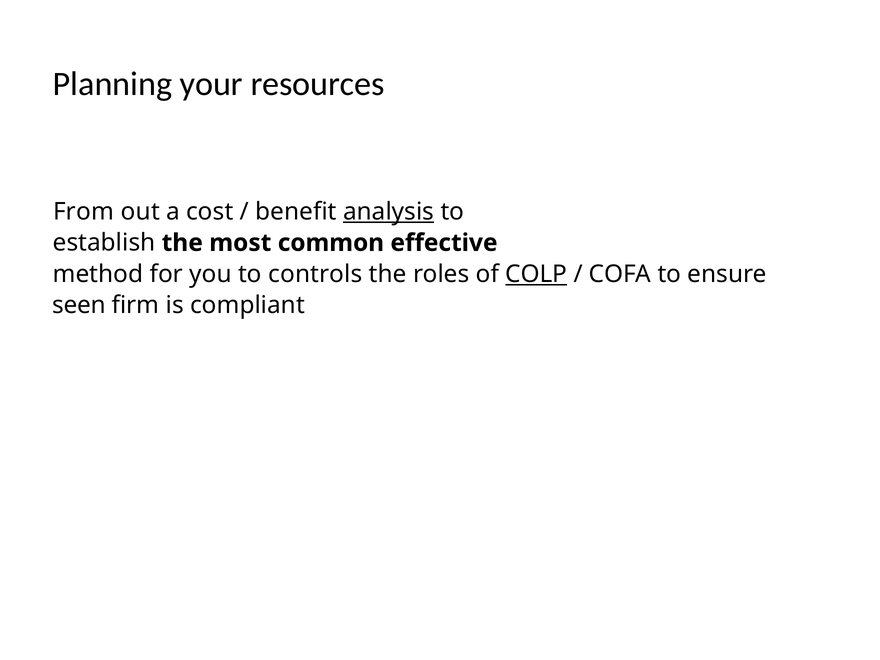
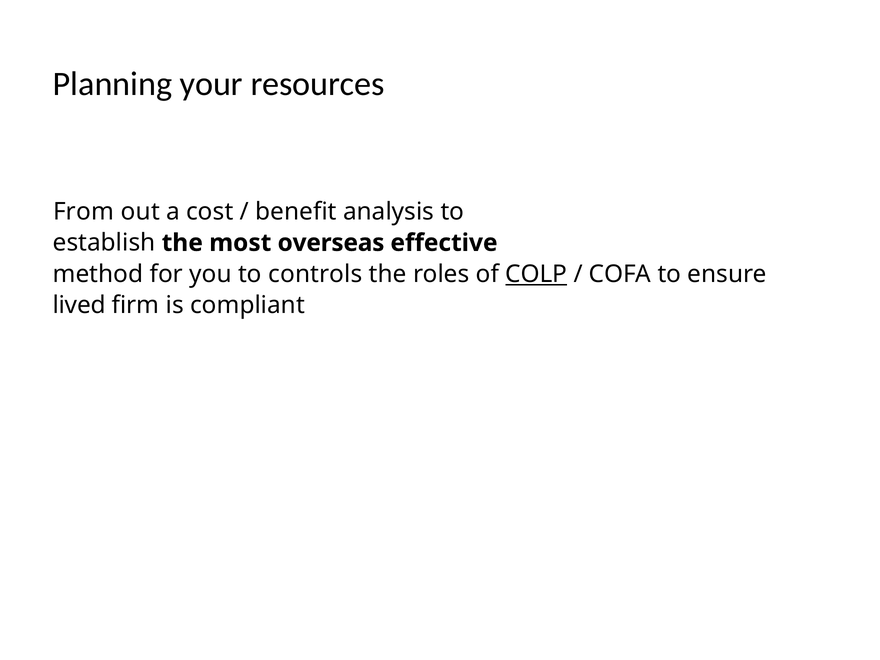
analysis underline: present -> none (389, 212)
common: common -> overseas (331, 243)
seen: seen -> lived (79, 305)
